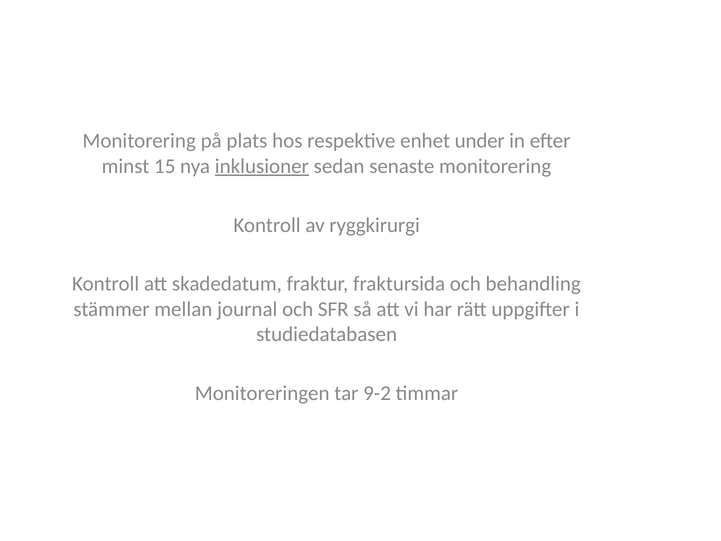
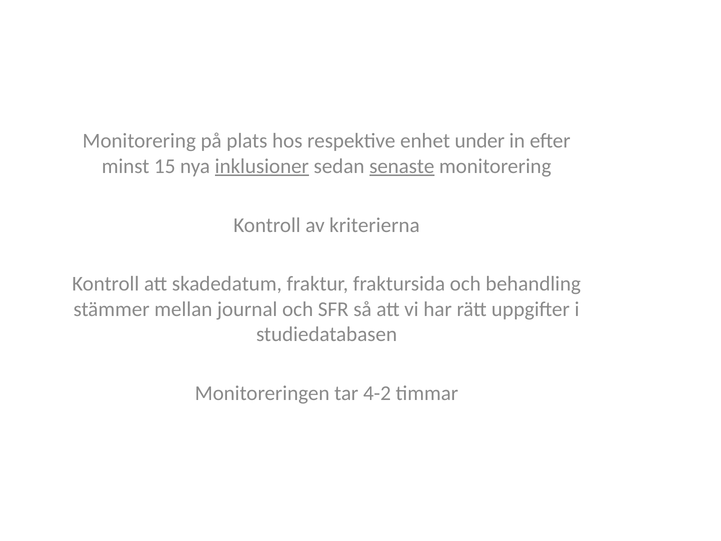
senaste underline: none -> present (402, 166)
ryggkirurgi: ryggkirurgi -> kriterierna (375, 225)
9-2: 9-2 -> 4-2 (377, 393)
